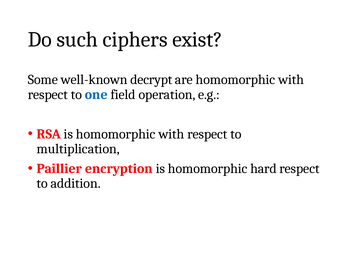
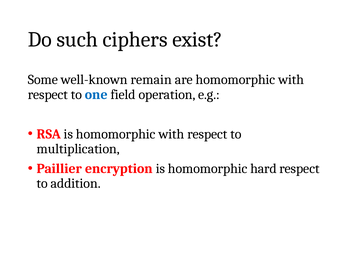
decrypt: decrypt -> remain (151, 80)
